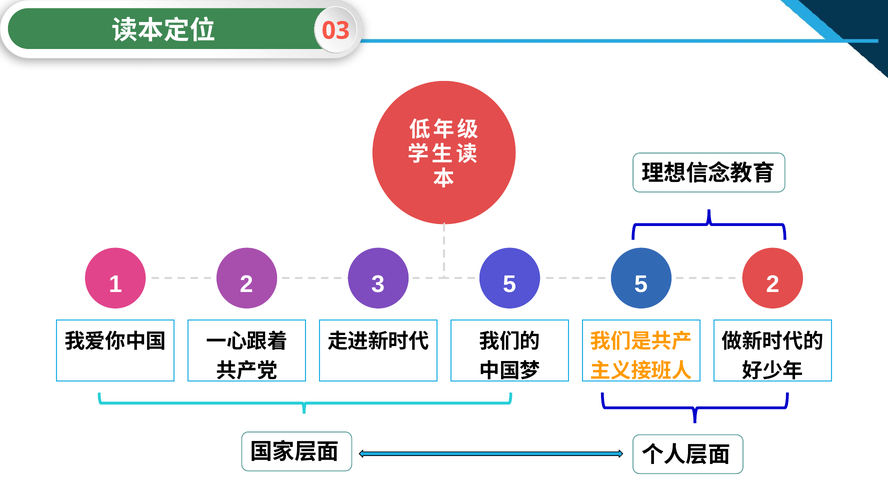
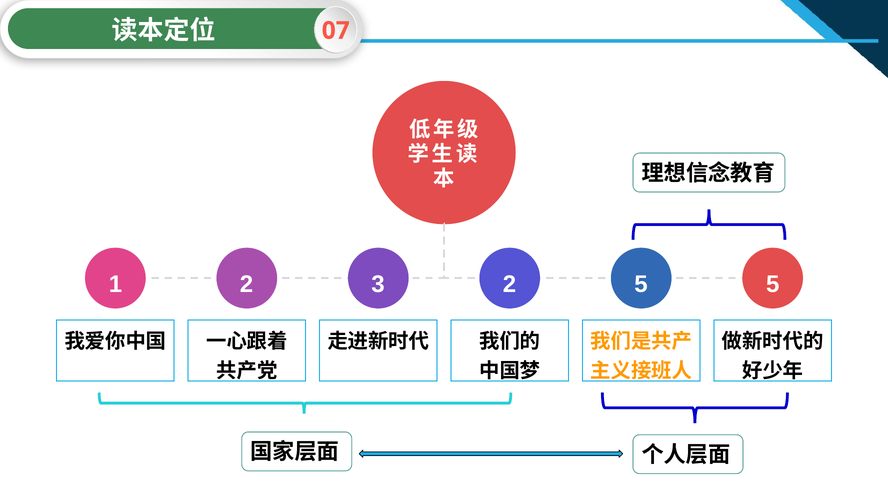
03: 03 -> 07 (336, 31)
2 5: 5 -> 2 (509, 284)
1 2: 2 -> 5 (773, 284)
